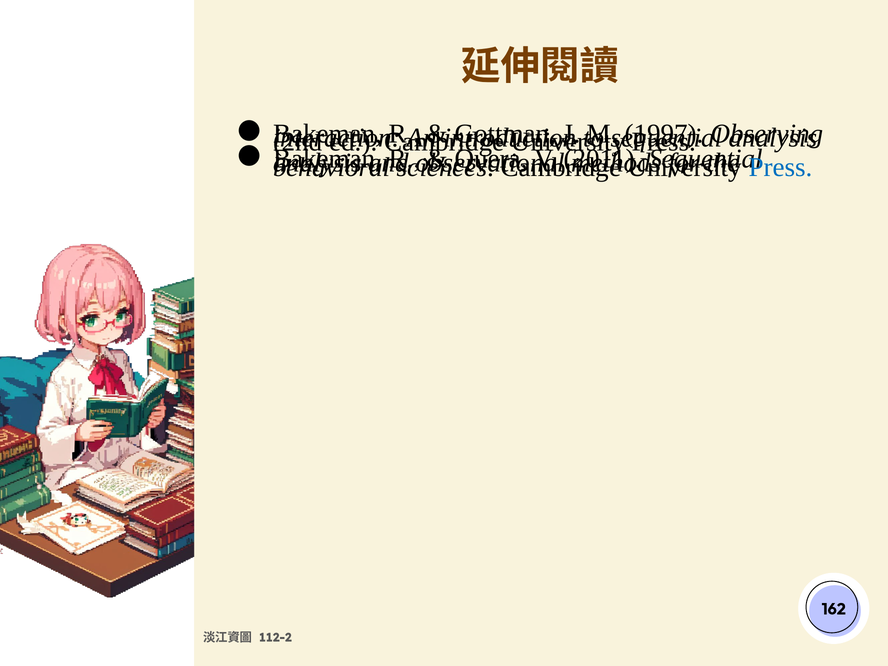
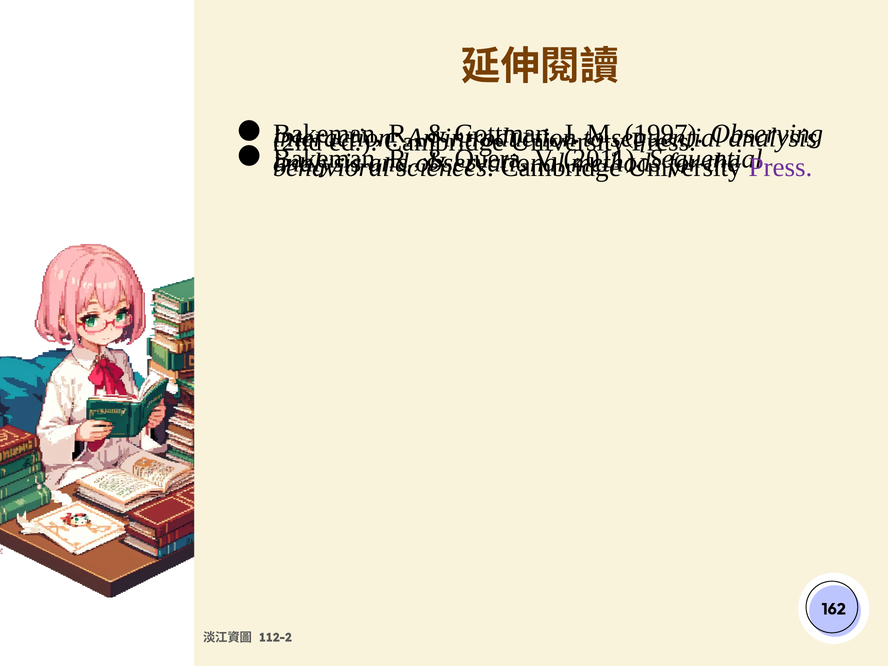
Press colour: blue -> purple (781, 167)
